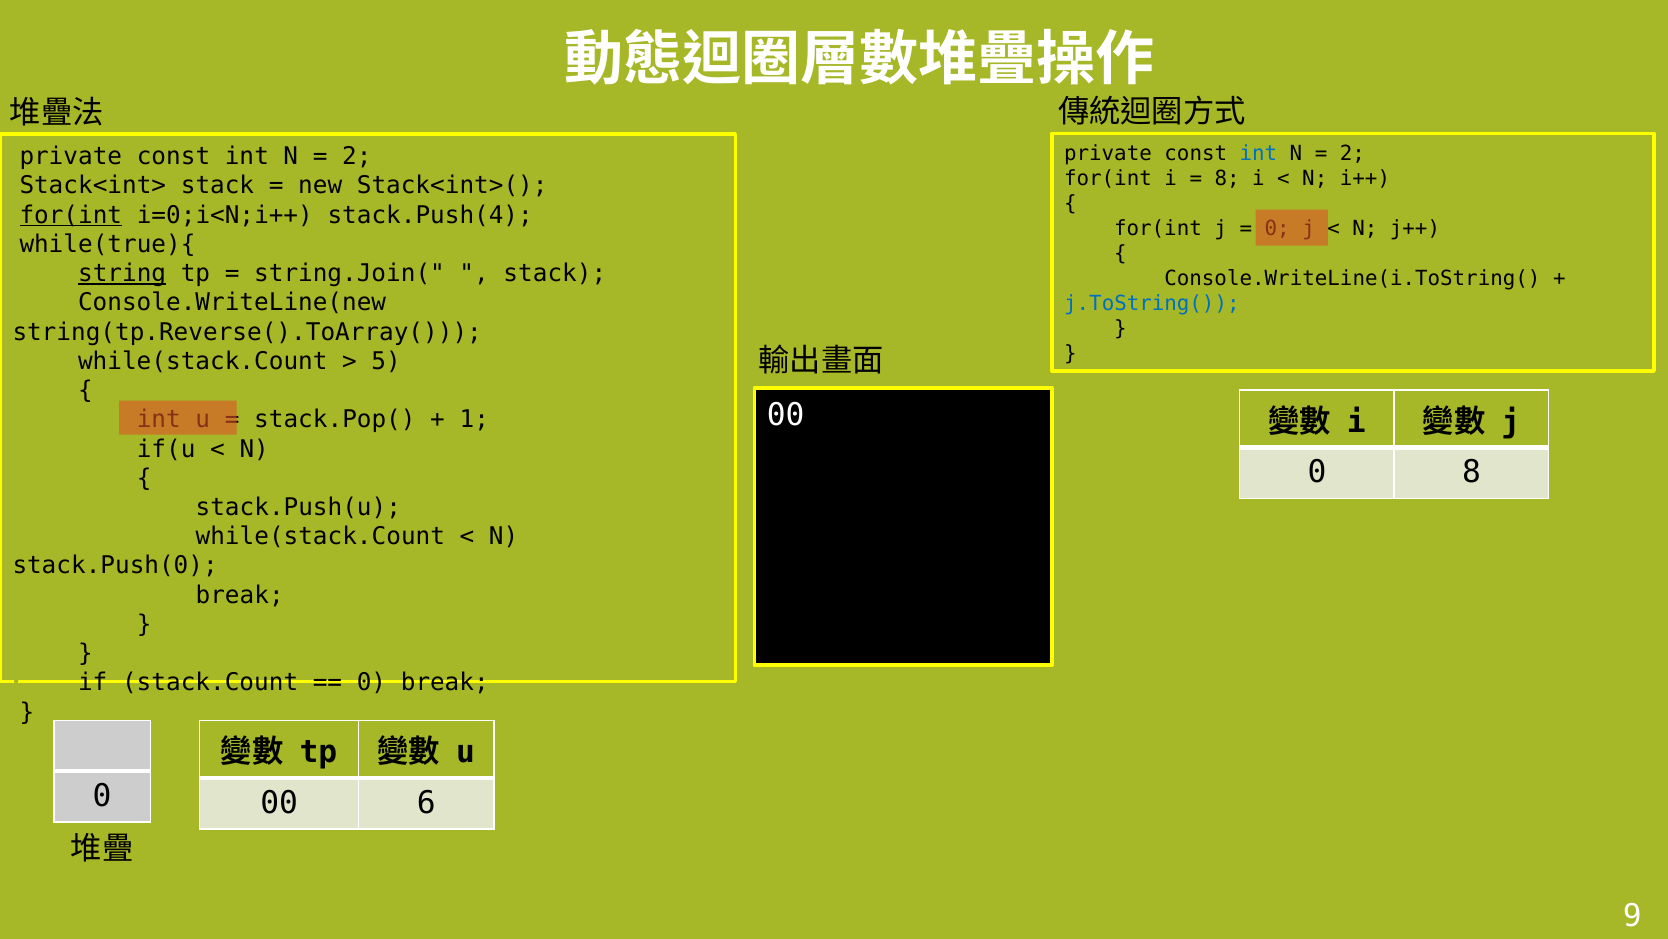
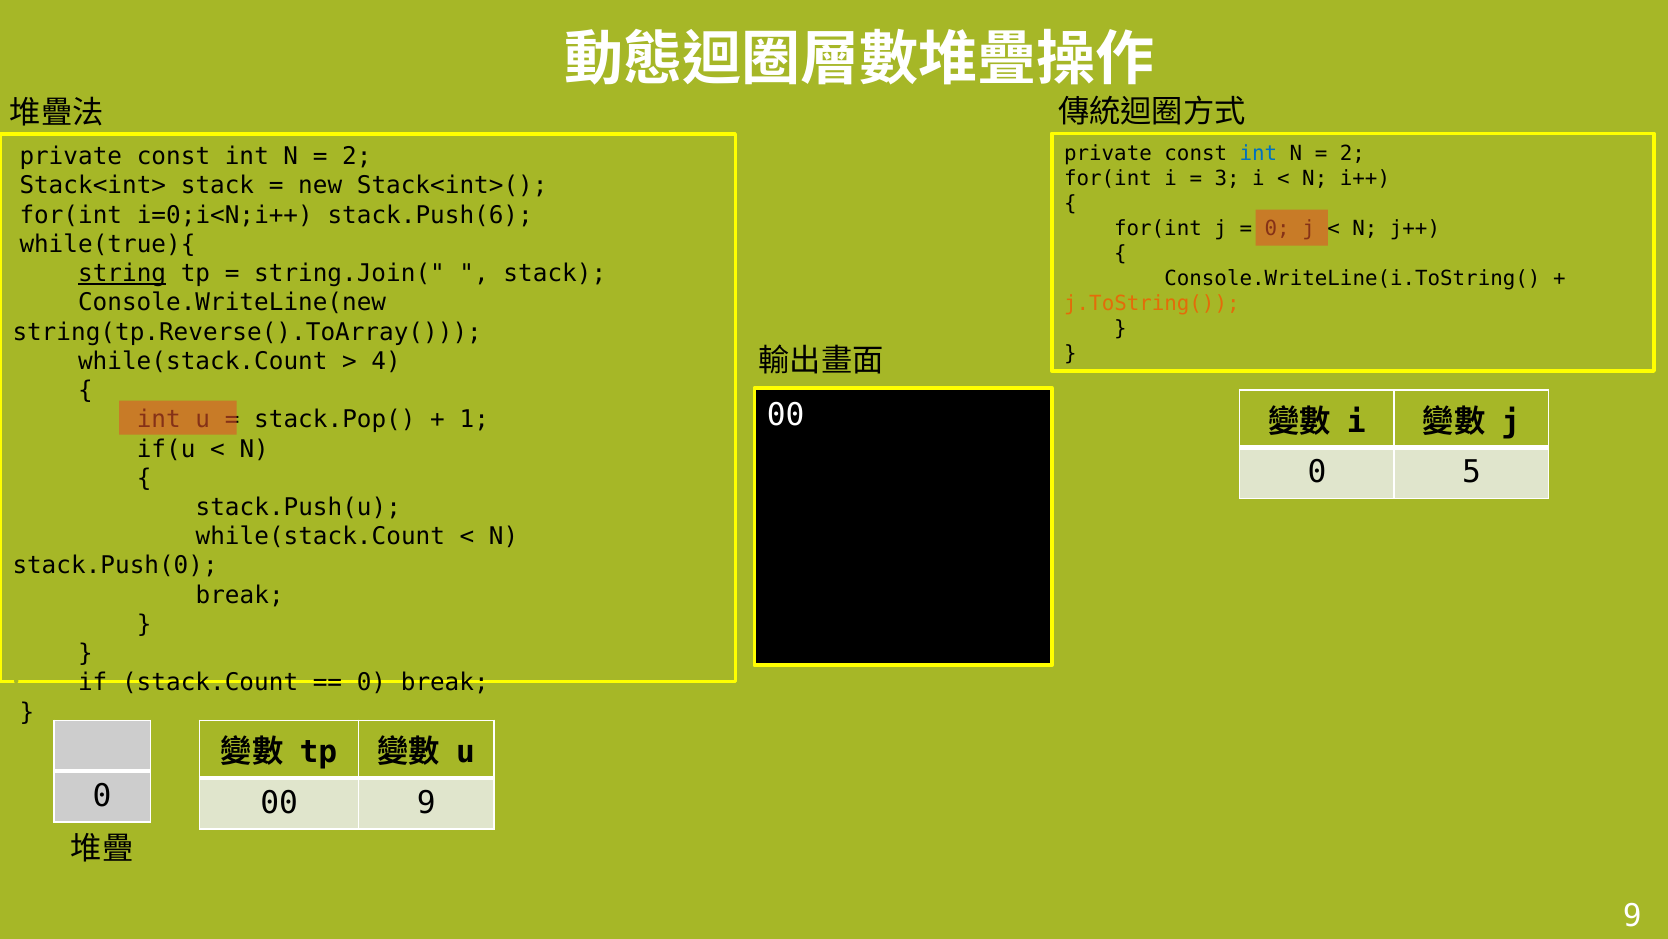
8: 8 -> 3 (1227, 178)
for(int underline: present -> none (71, 215)
stack.Push(4: stack.Push(4 -> stack.Push(6 (430, 215)
j.ToString( colour: blue -> orange (1152, 303)
5: 5 -> 4 (386, 361)
0 8: 8 -> 5 (1471, 472)
00 6: 6 -> 9 (426, 802)
